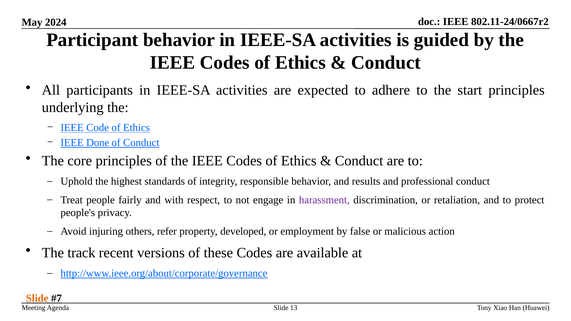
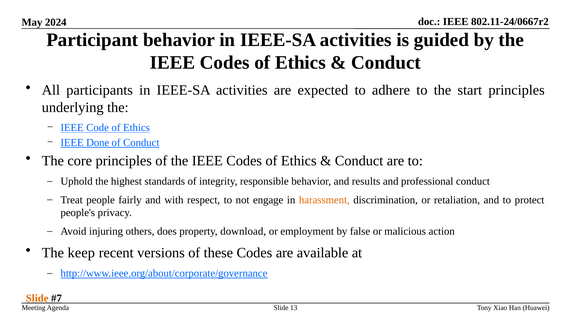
harassment colour: purple -> orange (324, 200)
refer: refer -> does (167, 231)
developed: developed -> download (243, 231)
track: track -> keep (81, 253)
